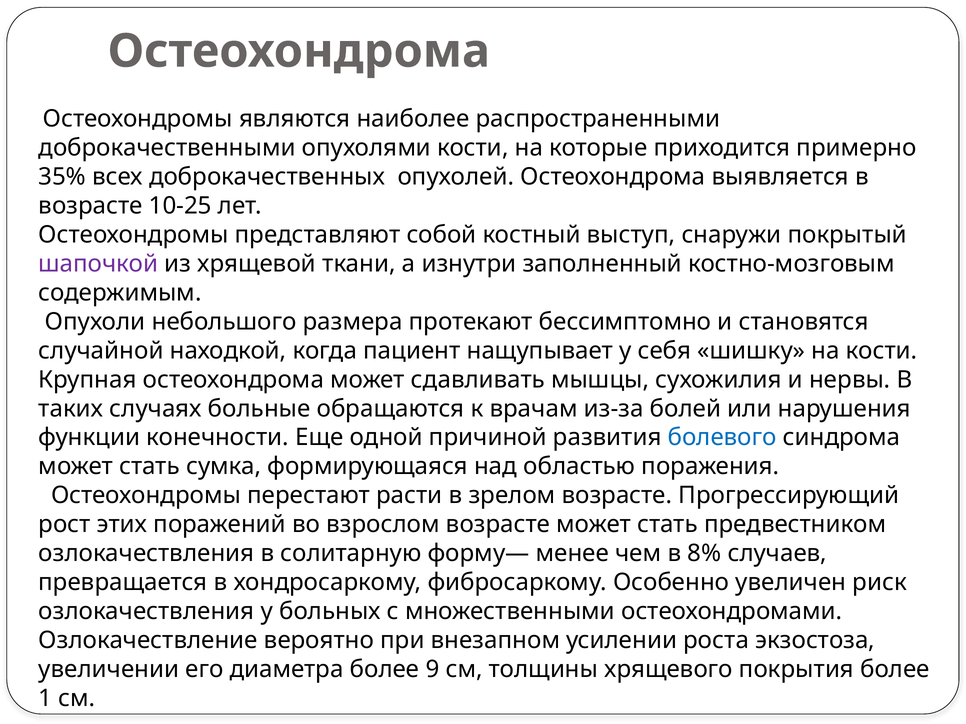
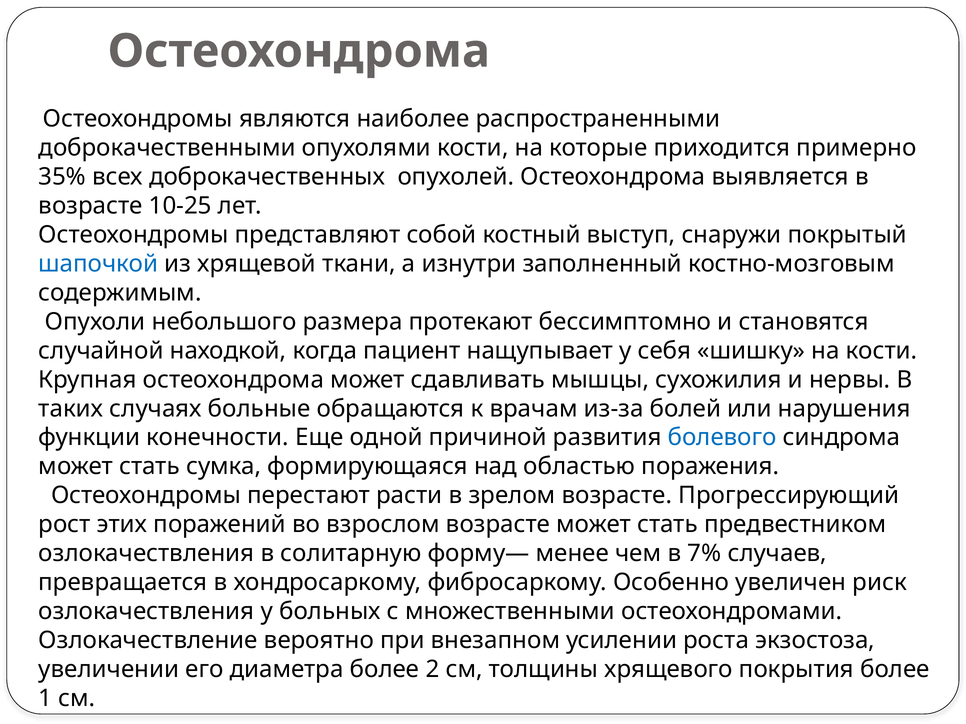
шапочкой colour: purple -> blue (98, 264)
8%: 8% -> 7% (704, 554)
9: 9 -> 2 (432, 670)
